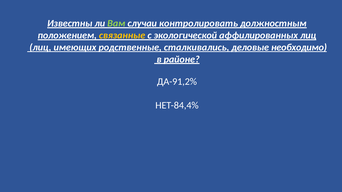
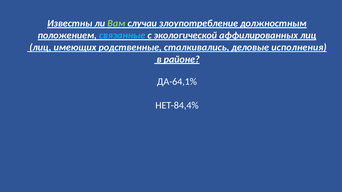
контролировать: контролировать -> злоупотребление (199, 23)
связанные colour: yellow -> light blue (122, 35)
необходимо: необходимо -> исполнения (299, 47)
ДА-91,2%: ДА-91,2% -> ДА-64,1% (177, 82)
